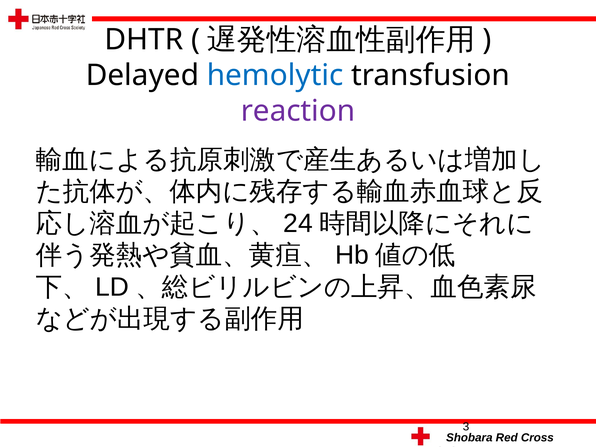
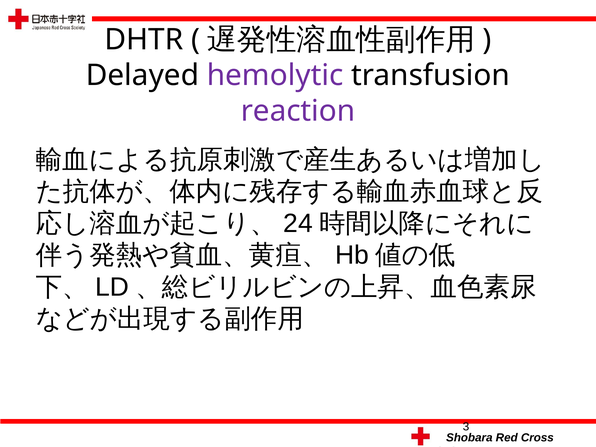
hemolytic colour: blue -> purple (275, 75)
